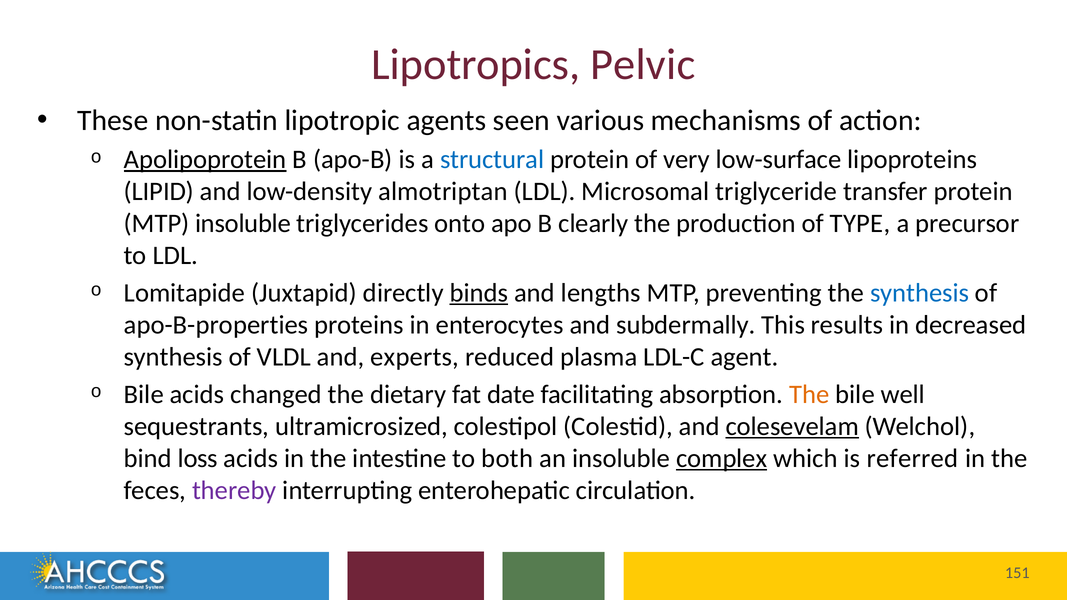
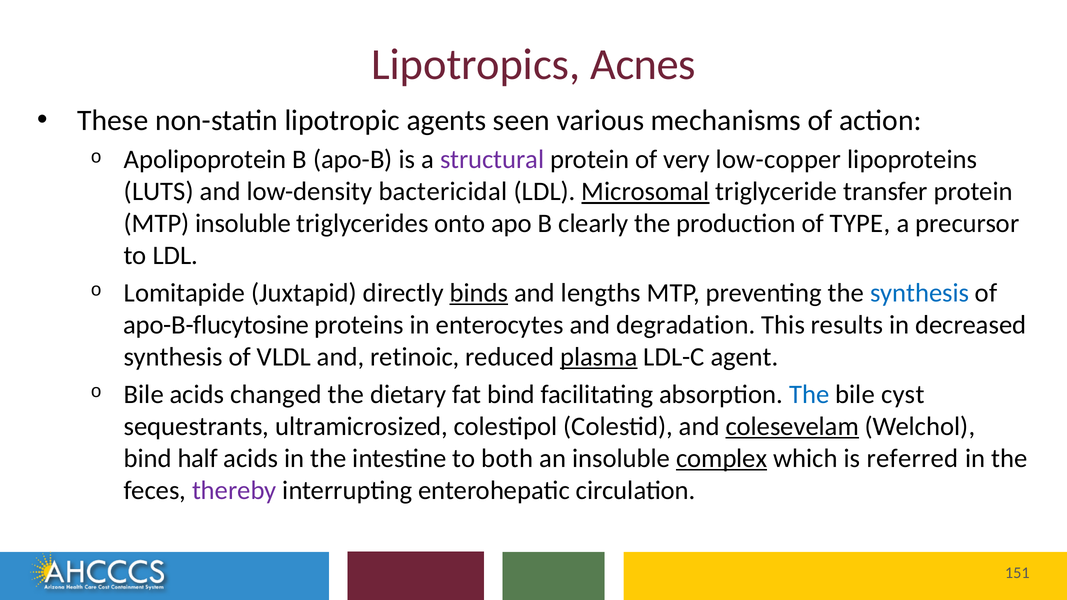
Pelvic: Pelvic -> Acnes (643, 64)
Apolipoprotein underline: present -> none (205, 160)
structural colour: blue -> purple (492, 160)
low-surface: low-surface -> low-copper (778, 160)
LIPID: LIPID -> LUTS (159, 192)
almotriptan: almotriptan -> bactericidal (443, 192)
Microsomal underline: none -> present (645, 192)
apo-B-properties: apo-B-properties -> apo-B-flucytosine (216, 325)
subdermally: subdermally -> degradation (686, 325)
experts: experts -> retinoic (415, 357)
plasma underline: none -> present (599, 357)
fat date: date -> bind (511, 394)
The colour: orange -> blue (809, 394)
well: well -> cyst (903, 394)
loss: loss -> half (198, 458)
